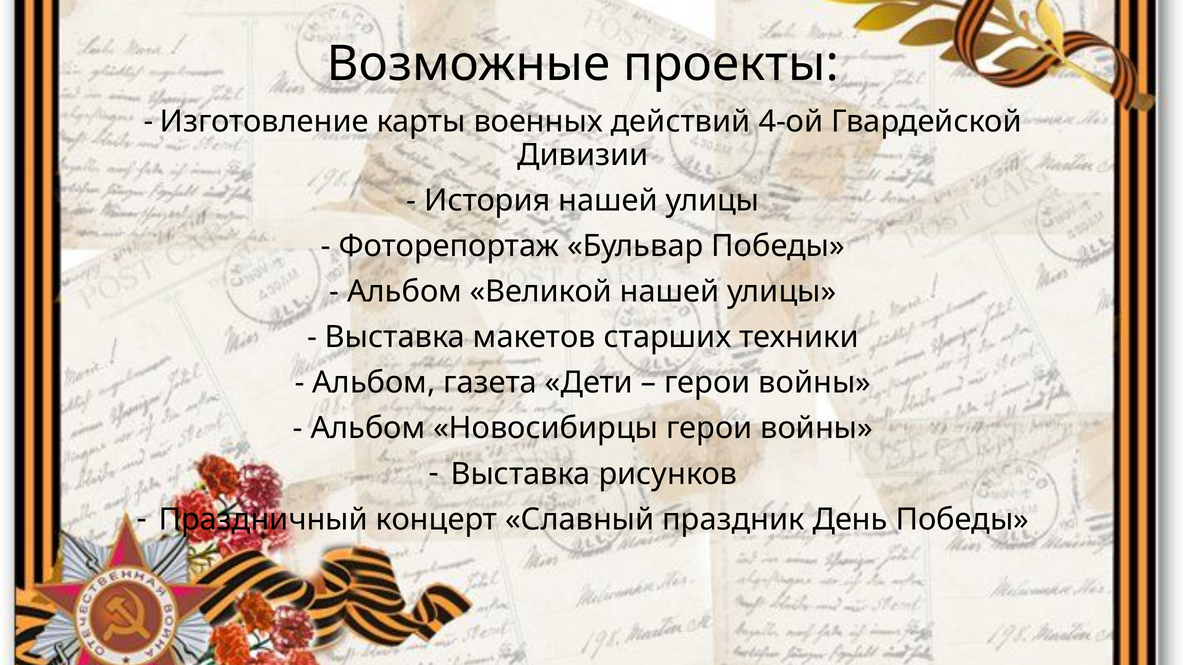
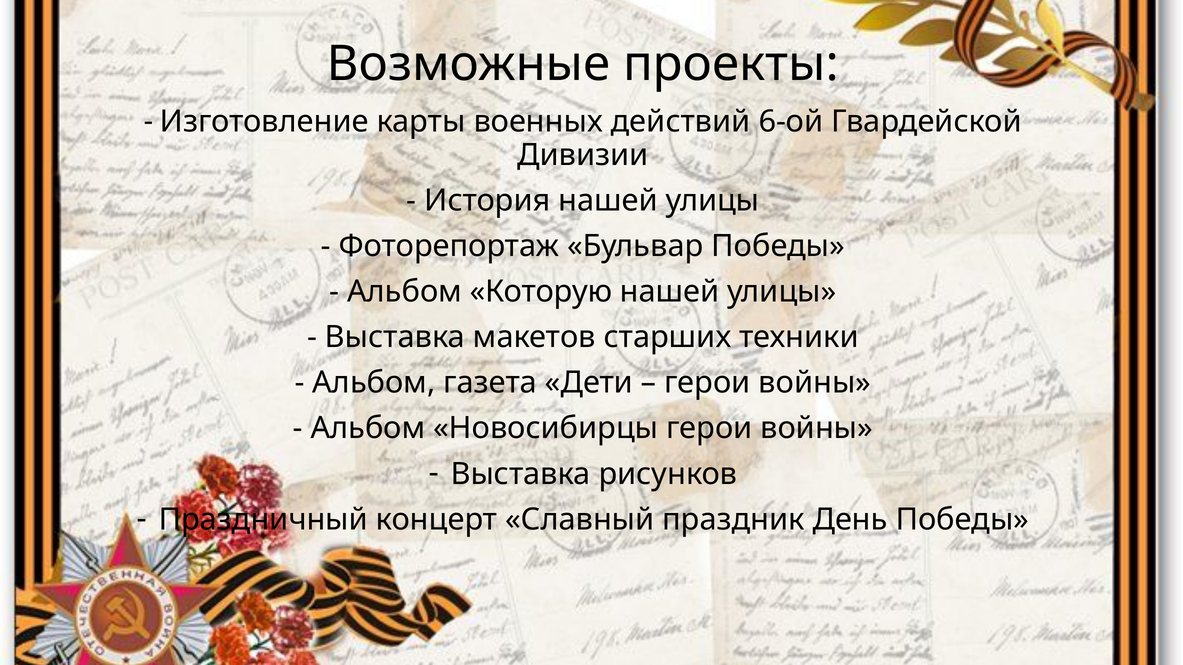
4-ой: 4-ой -> 6-ой (791, 122)
Великой: Великой -> Которую (541, 292)
